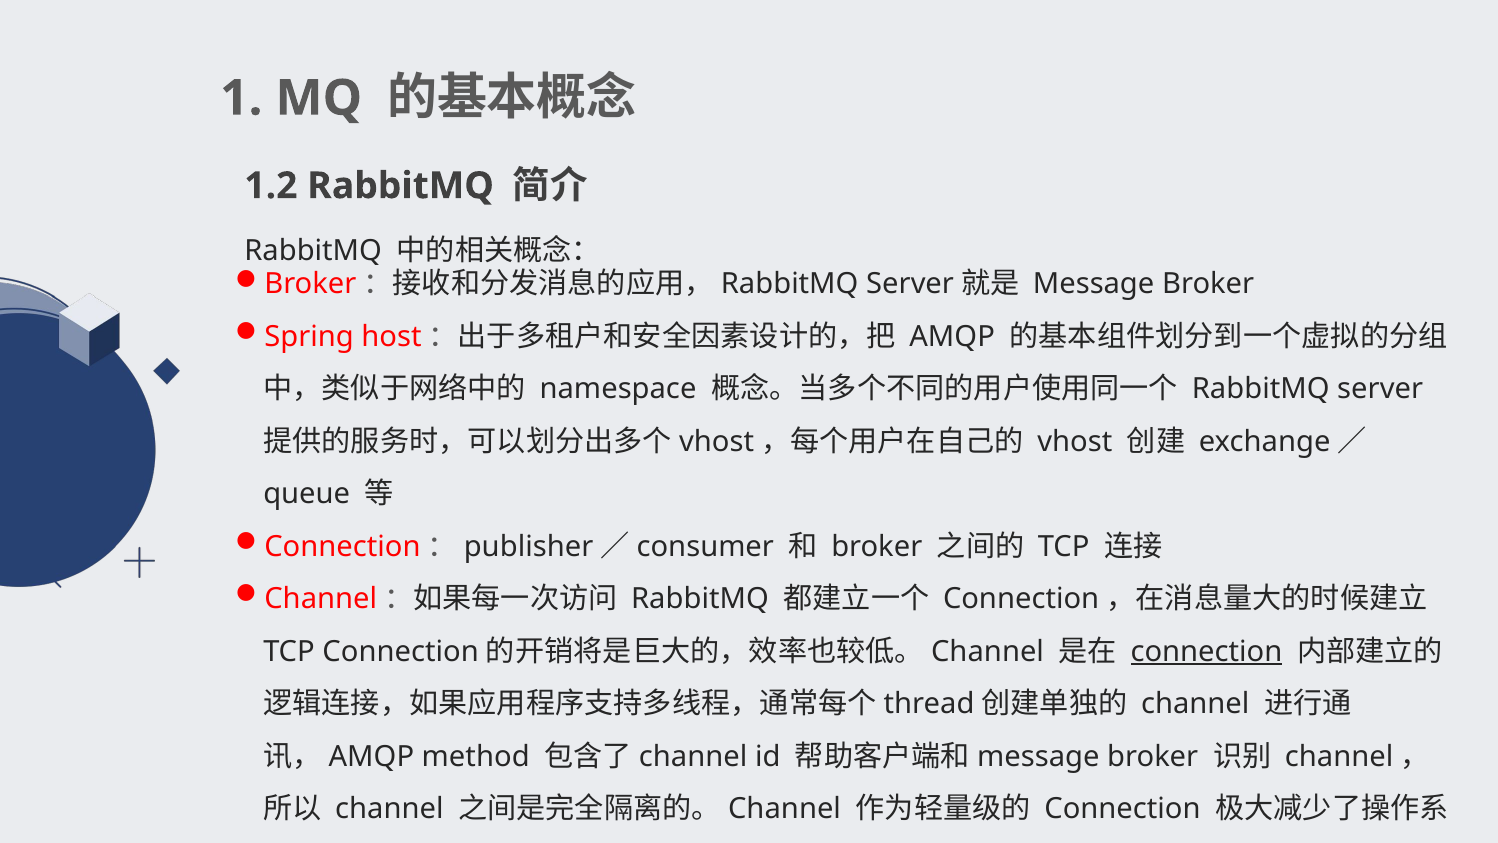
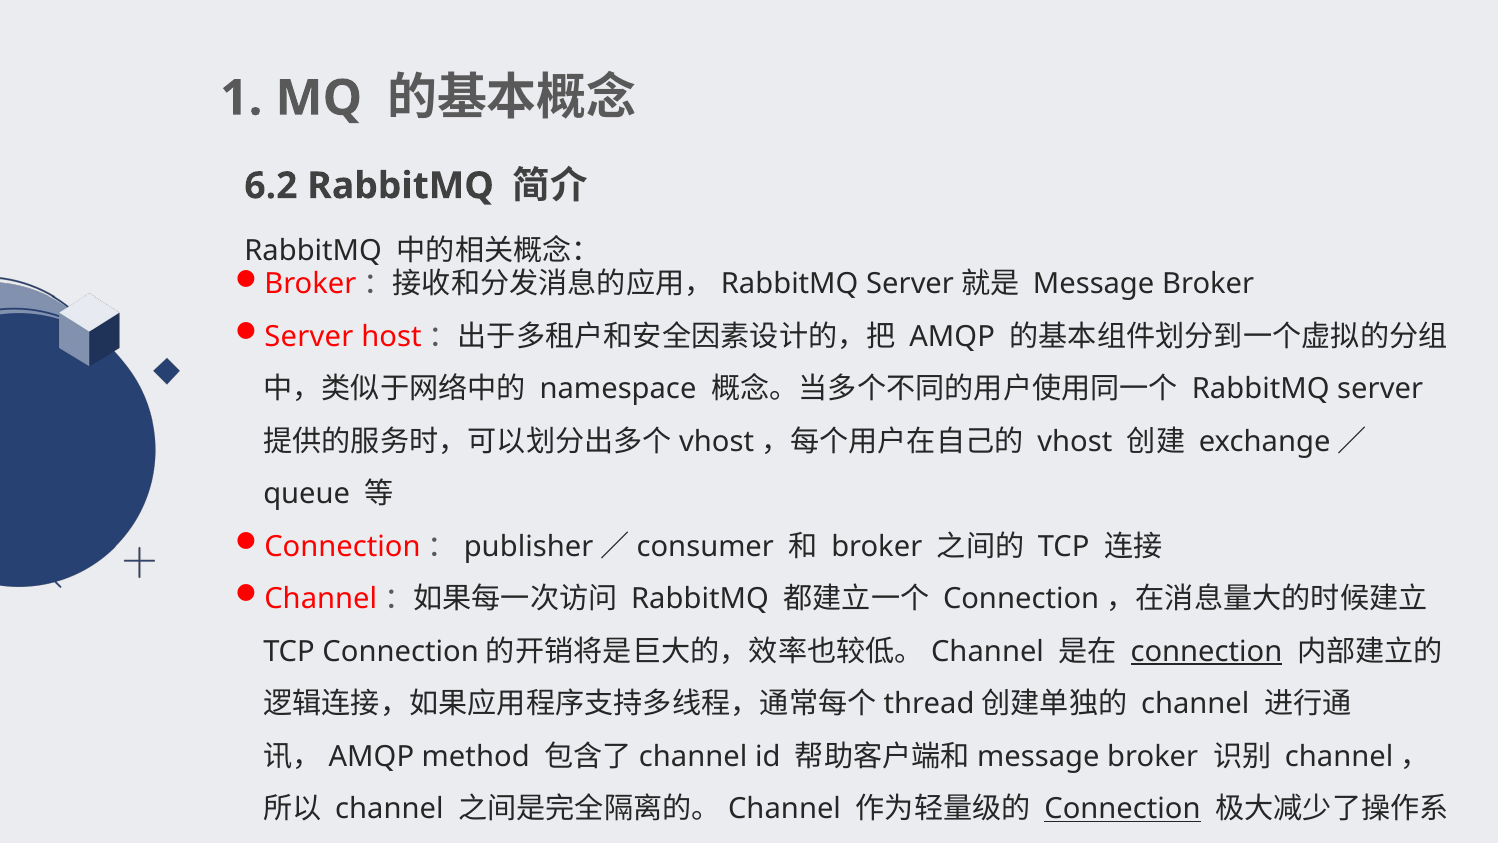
1.2: 1.2 -> 6.2 (271, 186)
Spring: Spring -> Server (309, 337)
Connection underline: none -> present (1123, 809)
